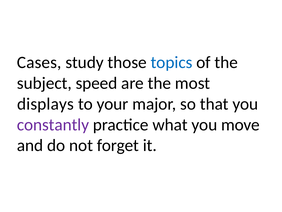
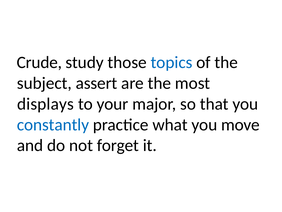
Cases: Cases -> Crude (39, 62)
speed: speed -> assert (96, 83)
constantly colour: purple -> blue (53, 124)
